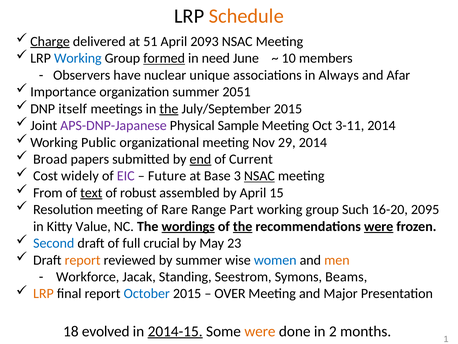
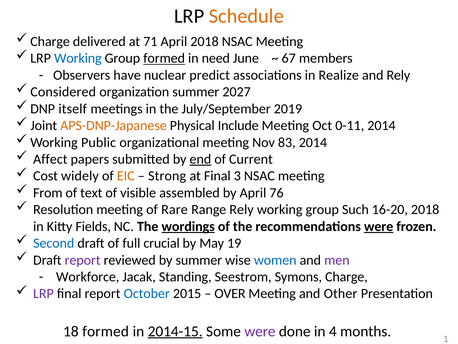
Charge underline: present -> none (50, 41)
51: 51 -> 71 (150, 41)
April 2093: 2093 -> 2018 (205, 41)
10: 10 -> 67 (289, 58)
unique: unique -> predict (210, 75)
Always: Always -> Realize (339, 75)
and Afar: Afar -> Rely (398, 75)
Importance: Importance -> Considered (63, 92)
2051: 2051 -> 2027 (237, 92)
the underline: present -> none (169, 109)
July/September 2015: 2015 -> 2019 (288, 109)
APS-DNP-Japanese colour: purple -> orange (113, 125)
Sample: Sample -> Include (238, 125)
3-11: 3-11 -> 0-11 (350, 125)
29: 29 -> 83 (287, 142)
Broad: Broad -> Affect (50, 159)
EIC colour: purple -> orange (126, 176)
Future: Future -> Strong (167, 176)
at Base: Base -> Final (217, 176)
NSAC underline: present -> none (259, 176)
text underline: present -> none (91, 193)
robust: robust -> visible (138, 193)
15: 15 -> 76 (277, 193)
Range Part: Part -> Rely (242, 209)
16-20 2095: 2095 -> 2018 (425, 209)
Value: Value -> Fields (93, 226)
the underline: present -> none (243, 226)
23: 23 -> 19 (234, 243)
report colour: orange -> purple (83, 260)
men colour: orange -> purple (337, 260)
Symons Beams: Beams -> Charge (346, 276)
LRP colour: orange -> purple (43, 293)
Major: Major -> Other (341, 293)
18 evolved: evolved -> formed (106, 331)
were colour: orange -> purple (260, 331)
2: 2 -> 4 (333, 331)
